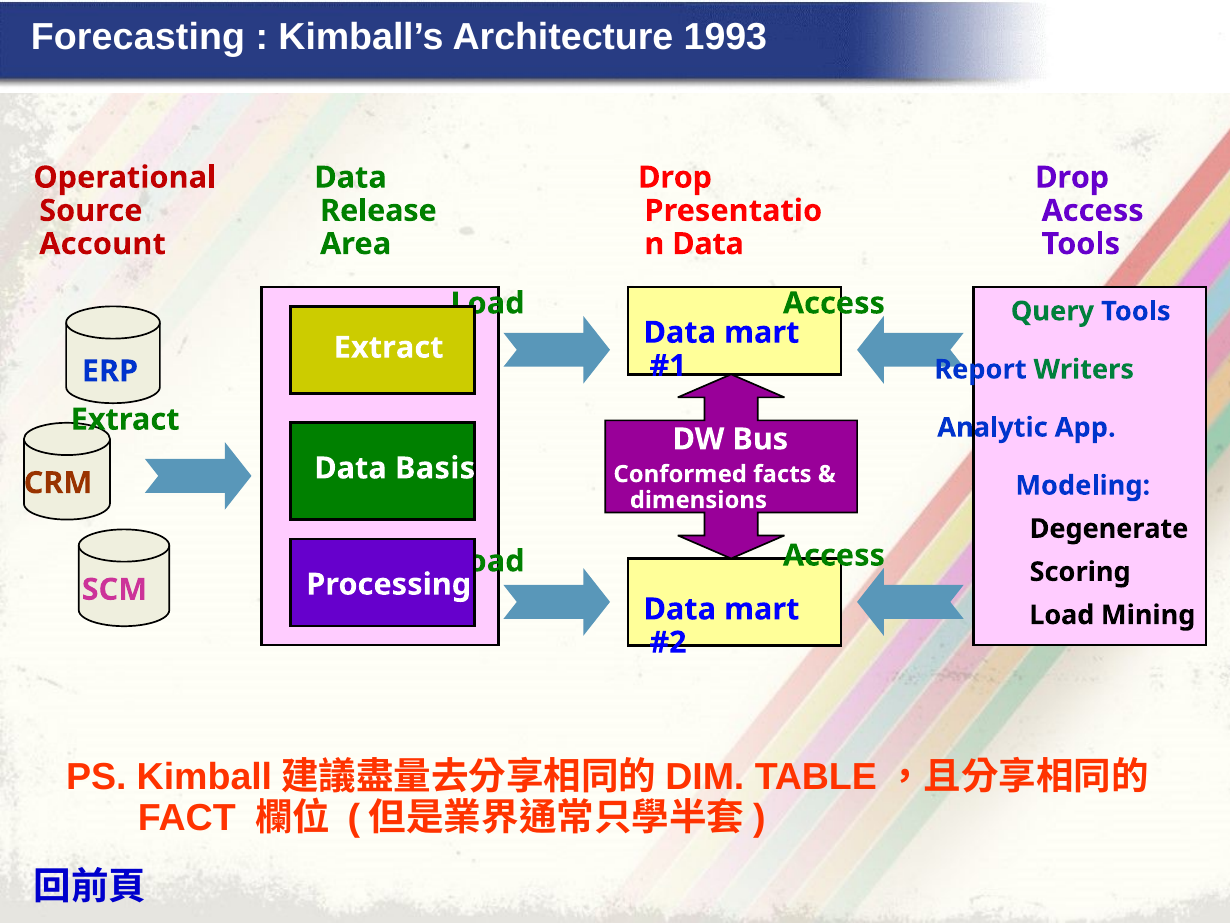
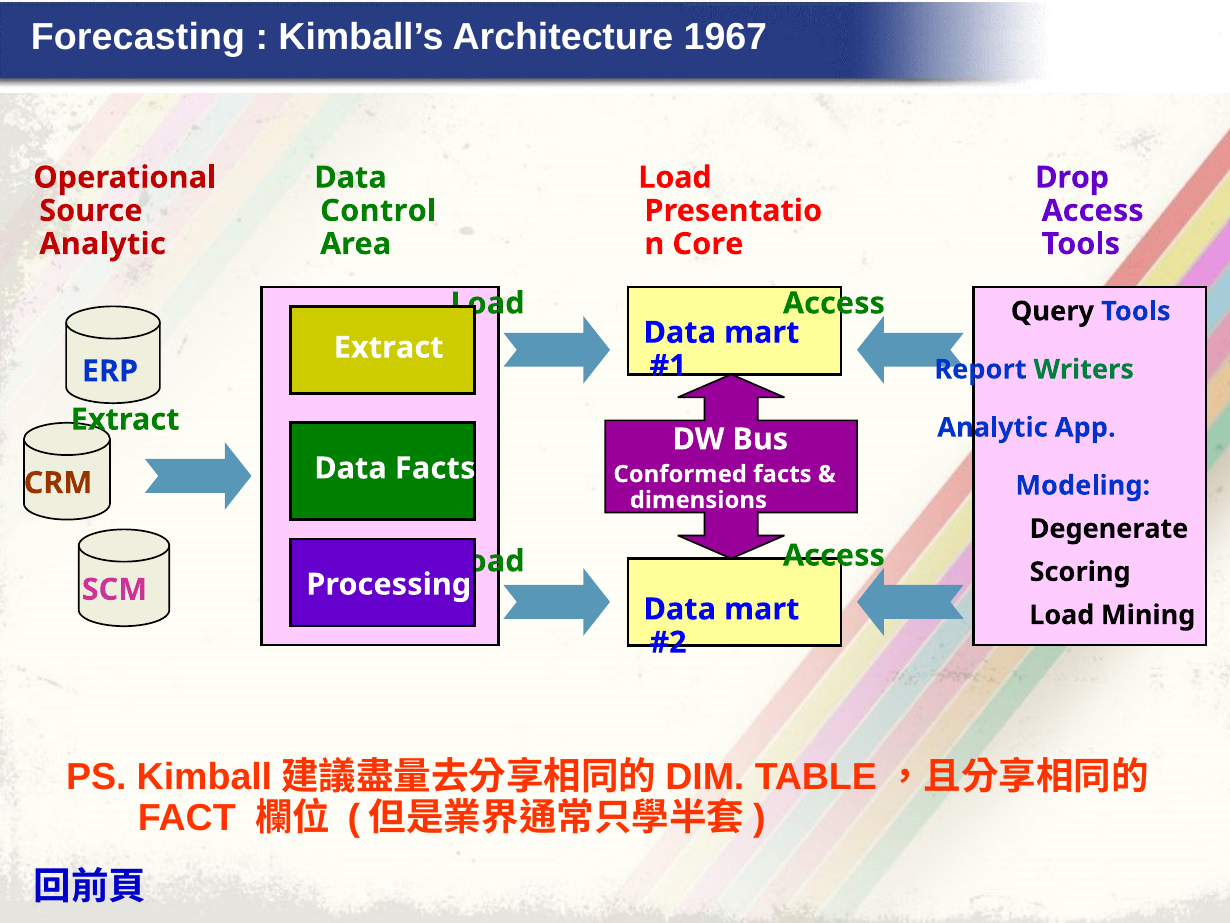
1993: 1993 -> 1967 (725, 37)
Drop: Drop -> Load (675, 177)
Release: Release -> Control (378, 211)
Account: Account -> Analytic (103, 244)
Data: Data -> Core (708, 244)
Query colour: green -> black (1052, 311)
Data Basis: Basis -> Facts (435, 468)
